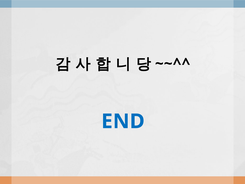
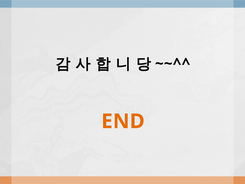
END colour: blue -> orange (123, 121)
